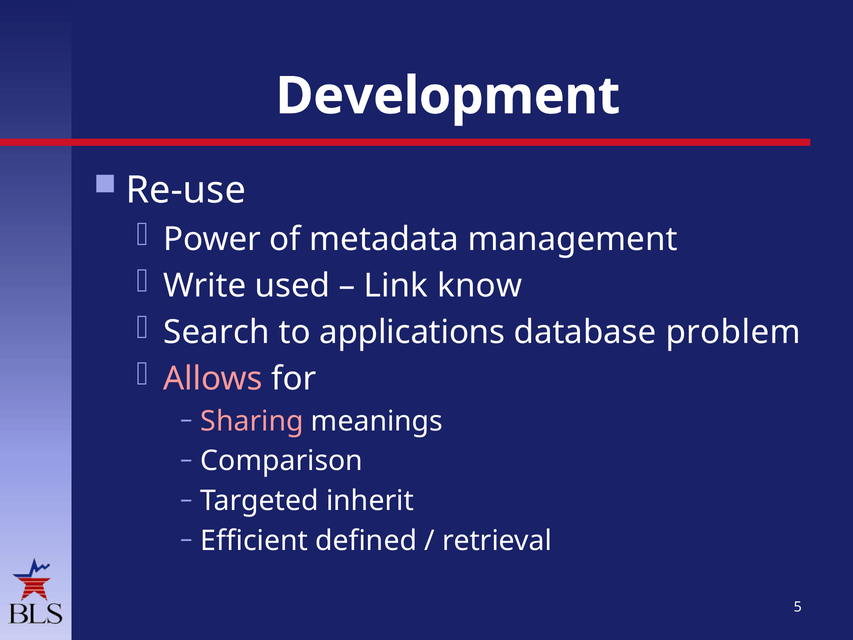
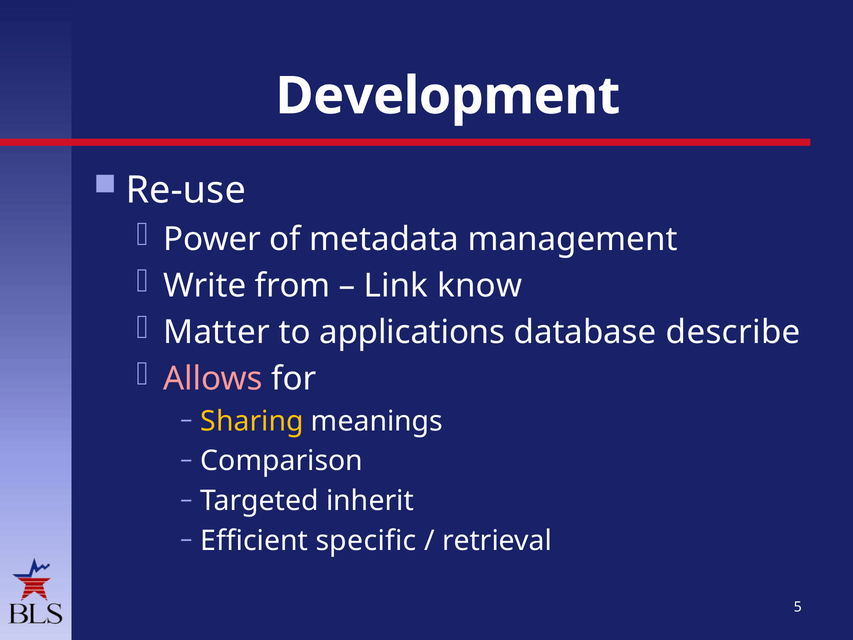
used: used -> from (293, 286)
Search: Search -> Matter (216, 332)
problem: problem -> describe (733, 332)
Sharing colour: pink -> yellow (252, 421)
defined: defined -> specific (366, 540)
